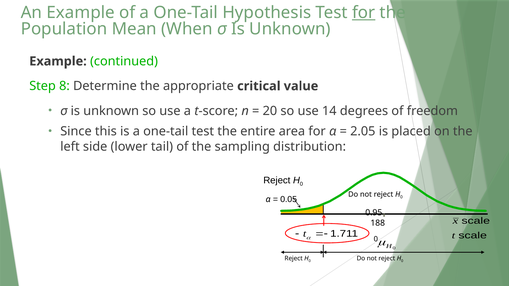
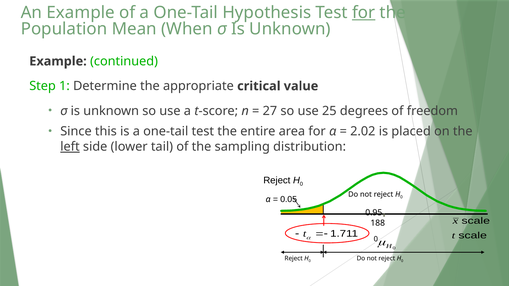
8: 8 -> 1 (64, 86)
20: 20 -> 27 (270, 111)
14: 14 -> 25 (329, 111)
2.05: 2.05 -> 2.02 (363, 132)
left underline: none -> present (70, 147)
